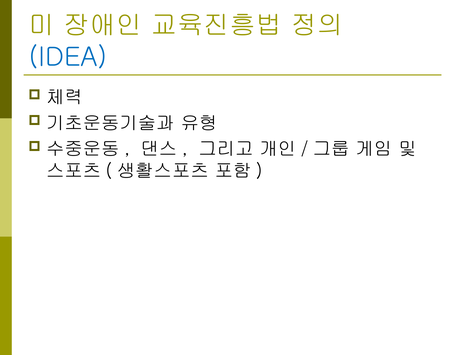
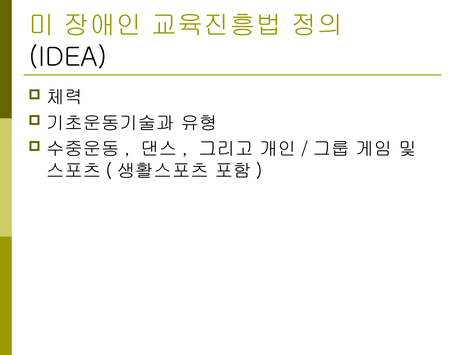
IDEA colour: blue -> black (68, 57)
